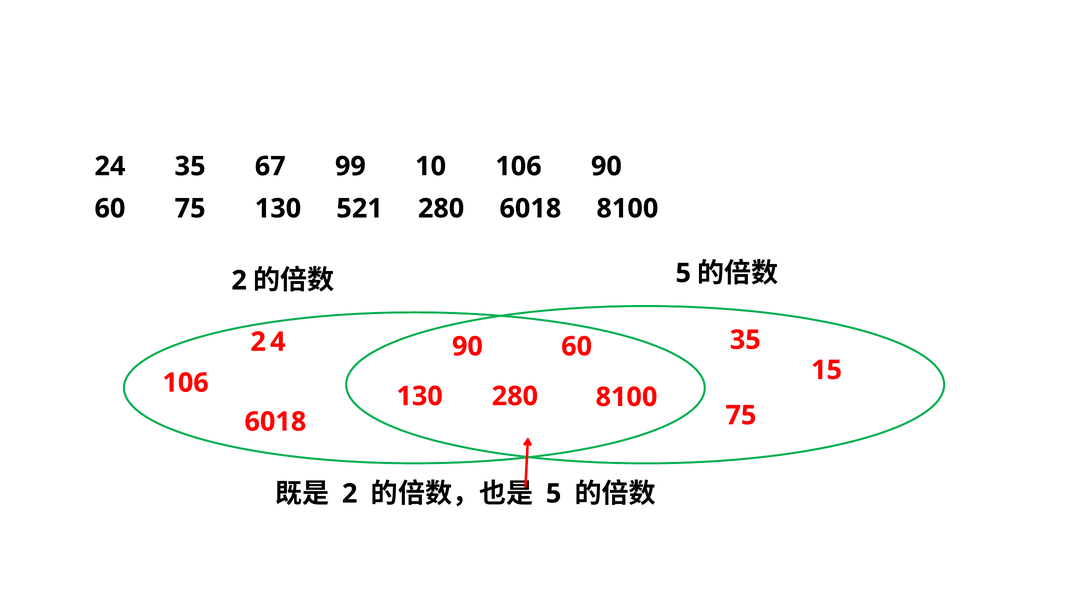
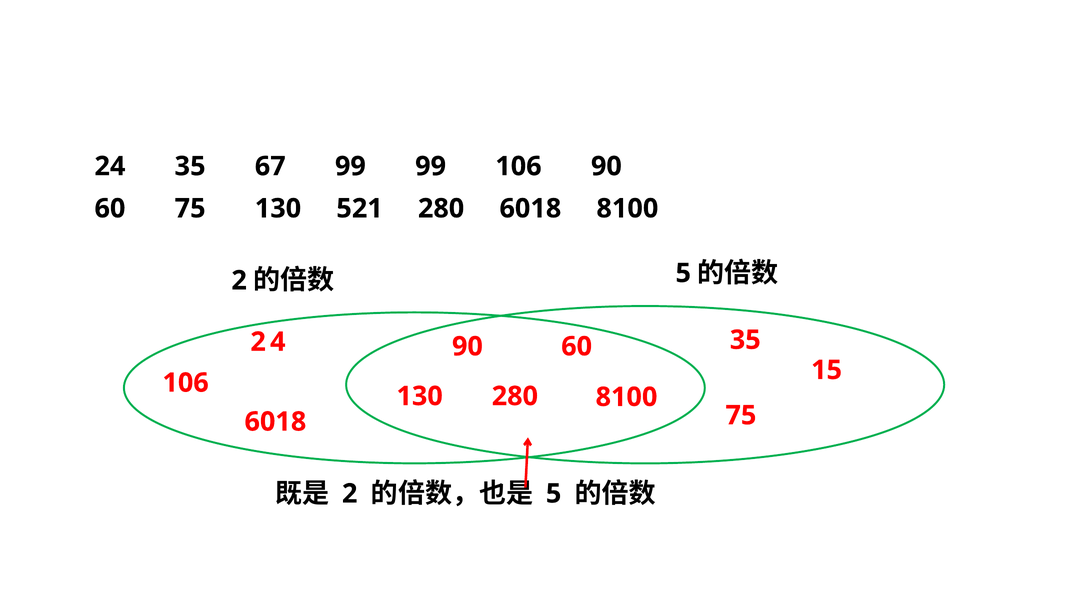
99 10: 10 -> 99 (431, 166)
